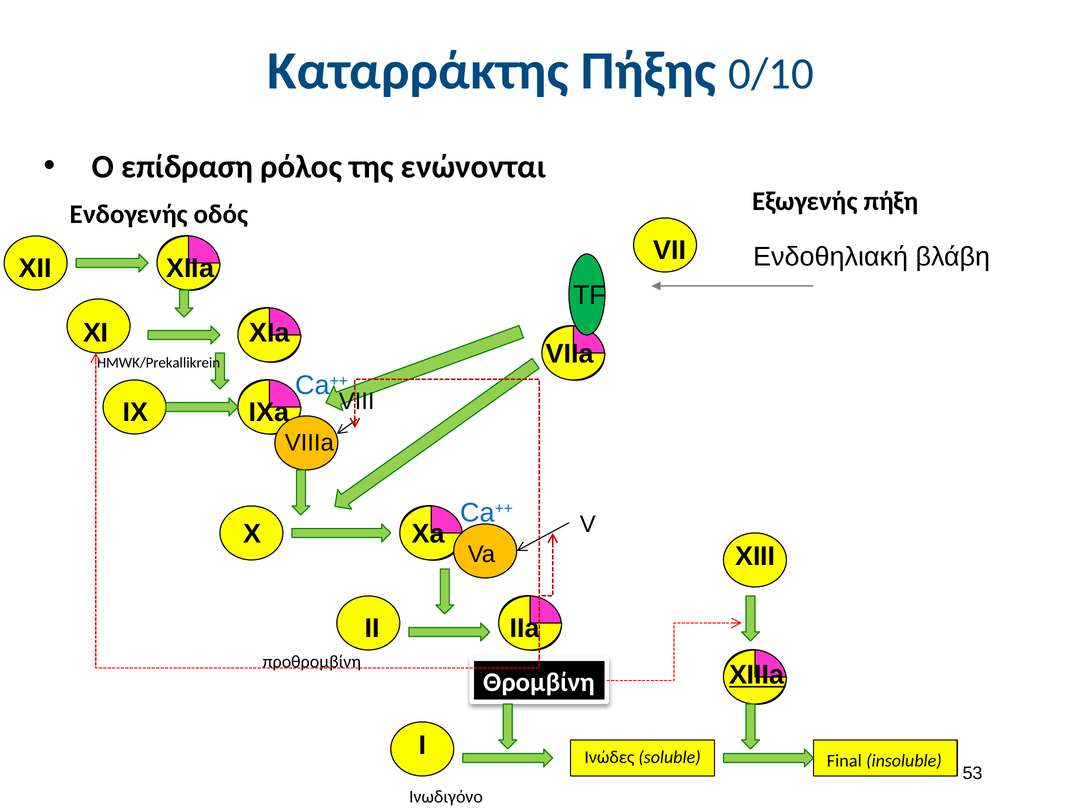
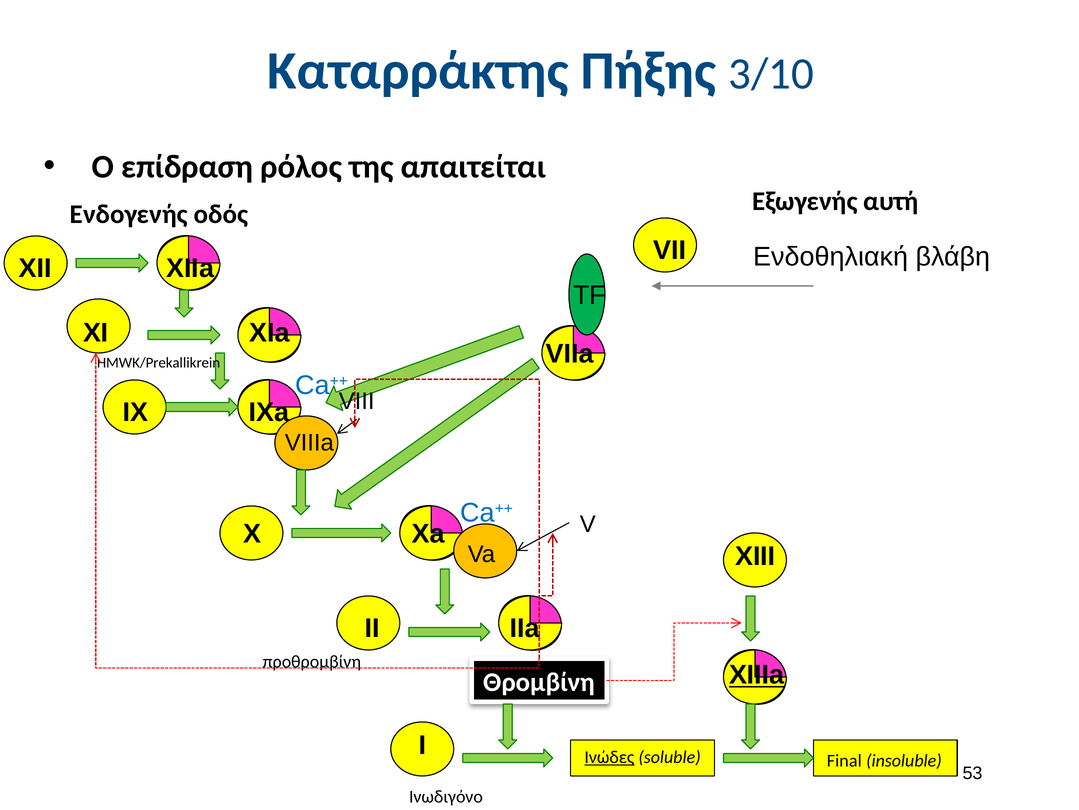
0/10: 0/10 -> 3/10 (771, 74)
ενώνονται: ενώνονται -> απαιτείται (474, 167)
πήξη: πήξη -> αυτή (891, 201)
Ινώδες underline: none -> present (609, 757)
